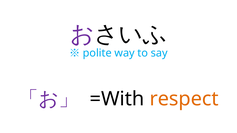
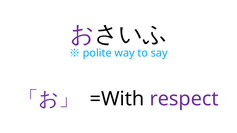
respect colour: orange -> purple (184, 99)
